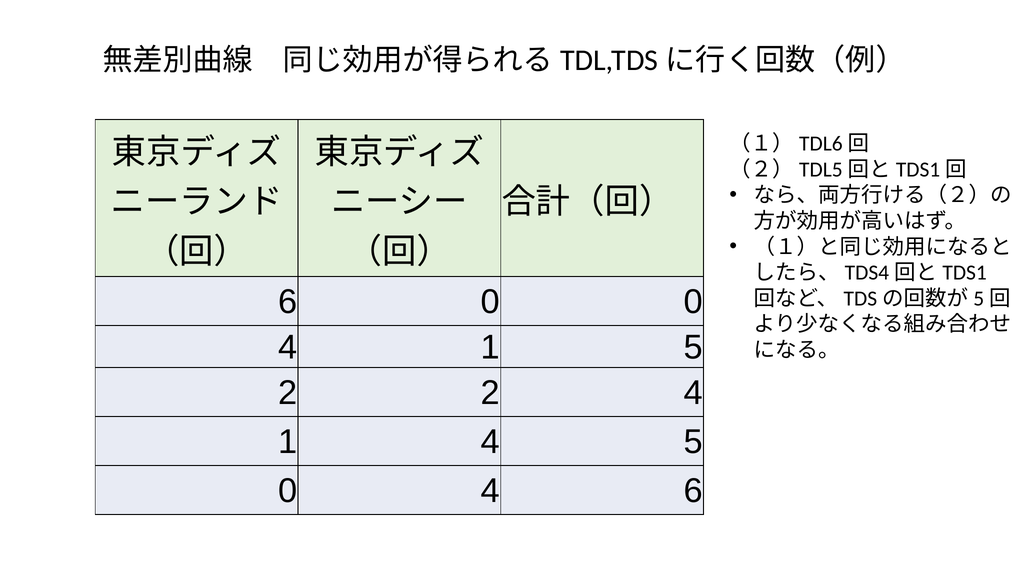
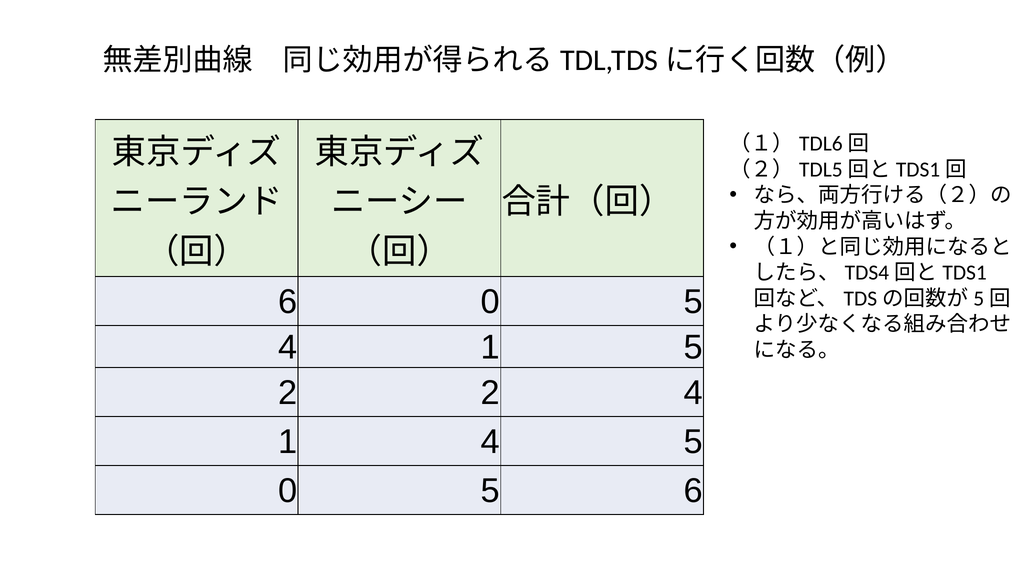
6 0 0: 0 -> 5 (693, 302)
4: 4 -> 5 (490, 490)
